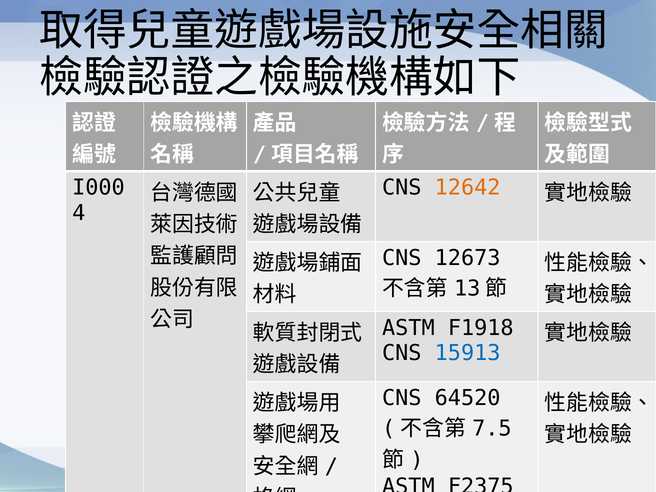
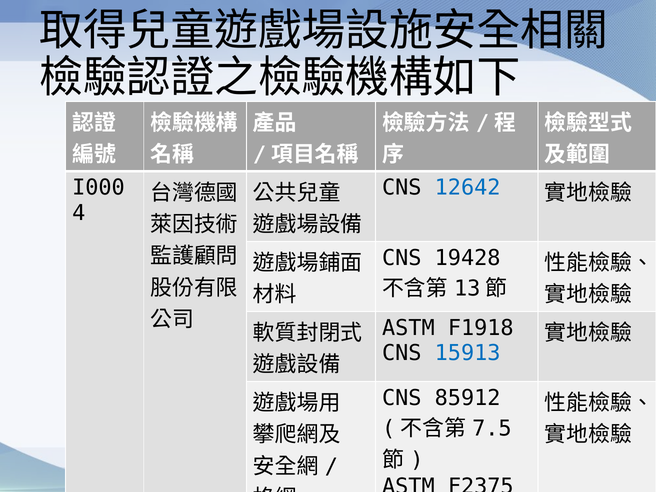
12642 colour: orange -> blue (468, 188)
12673: 12673 -> 19428 (468, 258)
64520: 64520 -> 85912 (468, 398)
